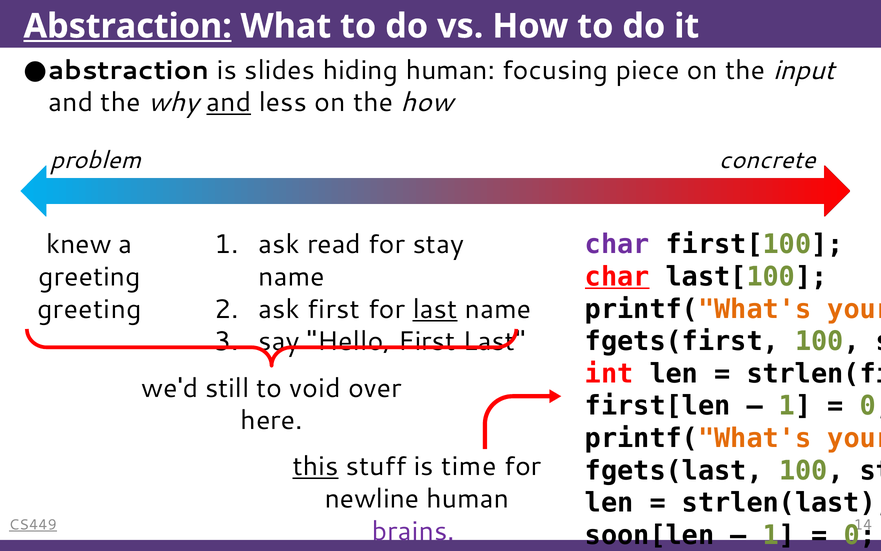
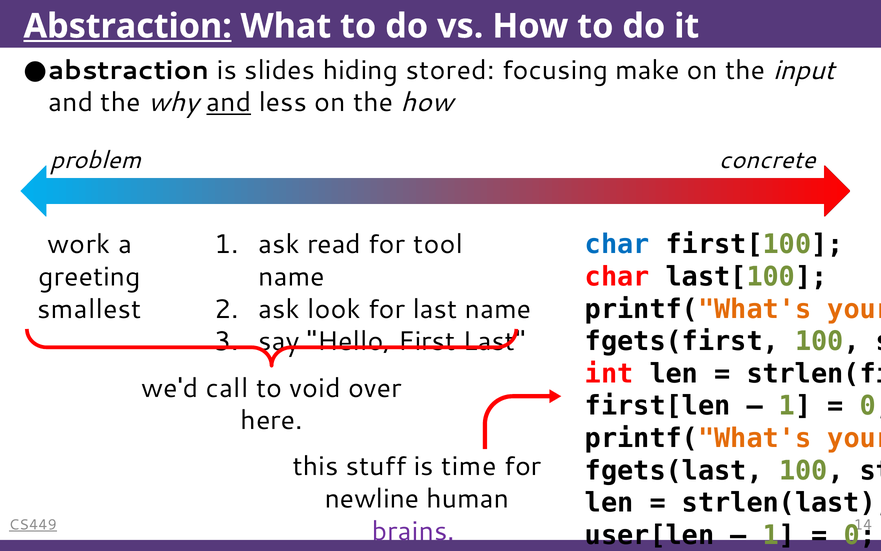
hiding human: human -> stored (450, 70)
piece: piece -> make (648, 70)
char colour: purple -> blue (617, 244)
knew: knew -> work (79, 244)
stay: stay -> tool (438, 244)
char underline: present -> none (617, 277)
greeting: greeting -> smallest (89, 309)
ask first: first -> look (334, 309)
last underline: present -> none (435, 309)
still: still -> call (227, 388)
this underline: present -> none (316, 466)
soon[len: soon[len -> user[len (650, 535)
